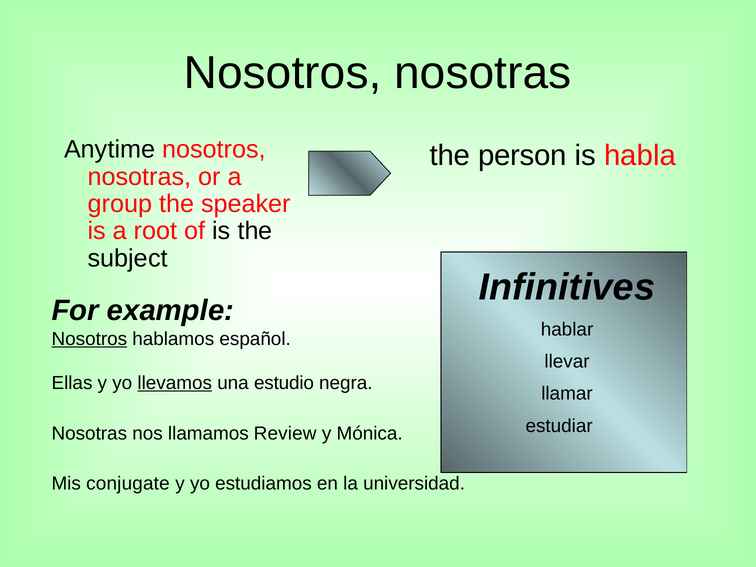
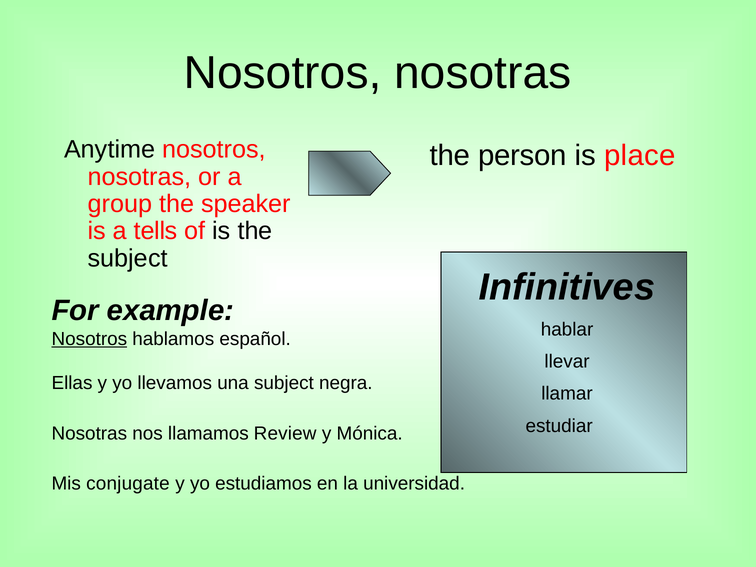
habla: habla -> place (640, 156)
root: root -> tells (156, 231)
llevamos underline: present -> none (175, 383)
una estudio: estudio -> subject (284, 383)
